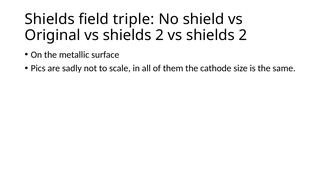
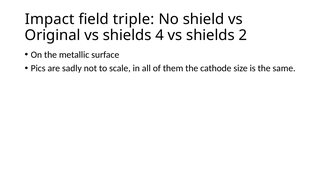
Shields: Shields -> Impact (50, 19)
Original vs shields 2: 2 -> 4 (160, 35)
